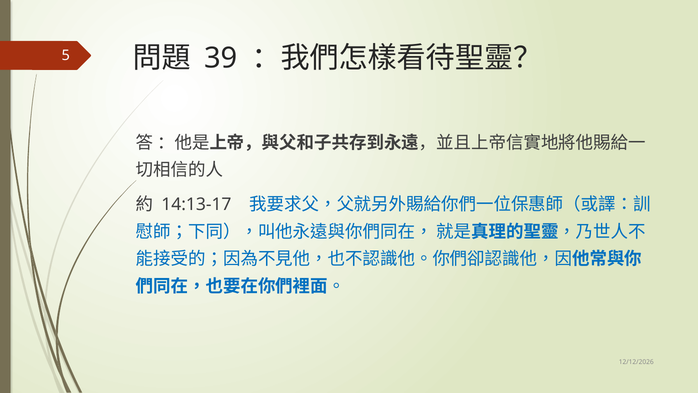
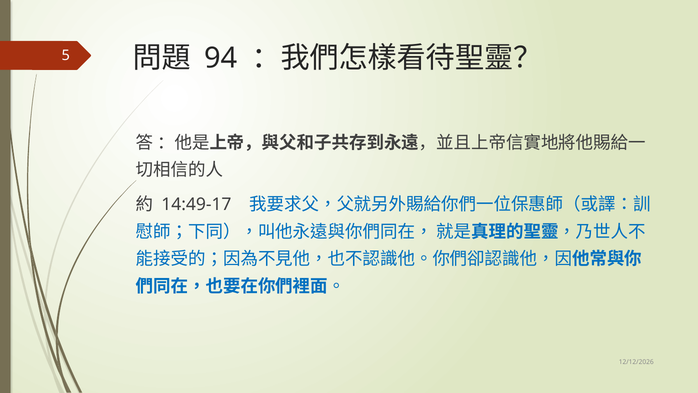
39: 39 -> 94 (221, 58)
14:13-17: 14:13-17 -> 14:49-17 (196, 204)
